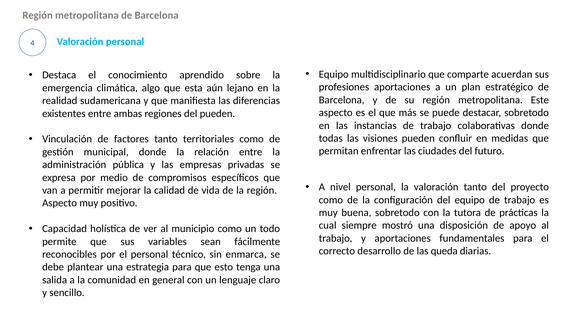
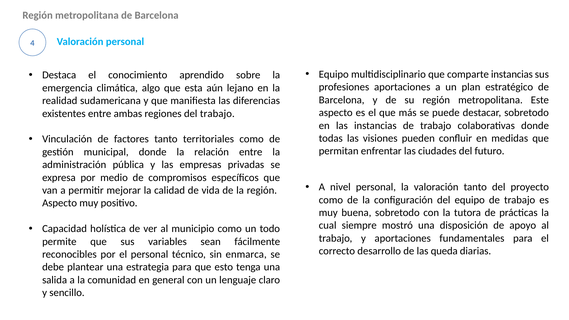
comparte acuerdan: acuerdan -> instancias (512, 74)
del pueden: pueden -> trabajo (217, 114)
